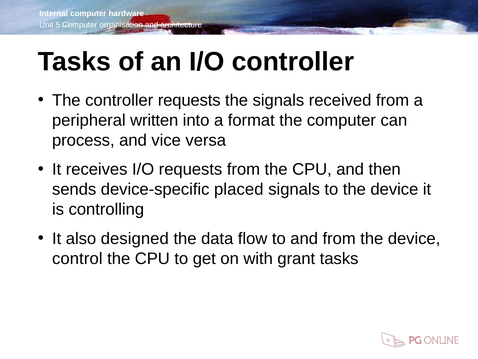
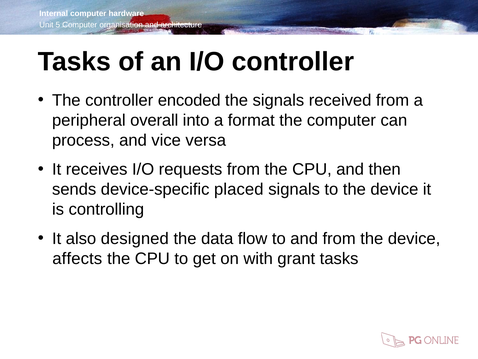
controller requests: requests -> encoded (189, 100)
written: written -> overall (154, 120)
control: control -> affects (77, 258)
